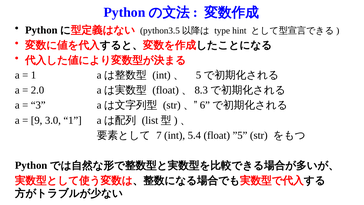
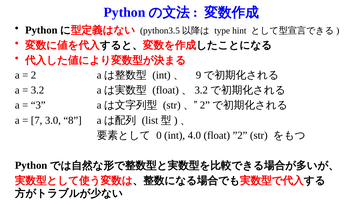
1: 1 -> 2 (34, 75)
5: 5 -> 9 (199, 75)
2.0: 2.0 -> 3.2 (37, 90)
8.3: 8.3 -> 3.2 (201, 90)
6: 6 -> 2 (205, 105)
9: 9 -> 7 (37, 120)
3.0 1: 1 -> 8 (73, 120)
7: 7 -> 0 (159, 135)
5.4: 5.4 -> 4.0 (194, 135)
”5: ”5 -> ”2 (240, 135)
